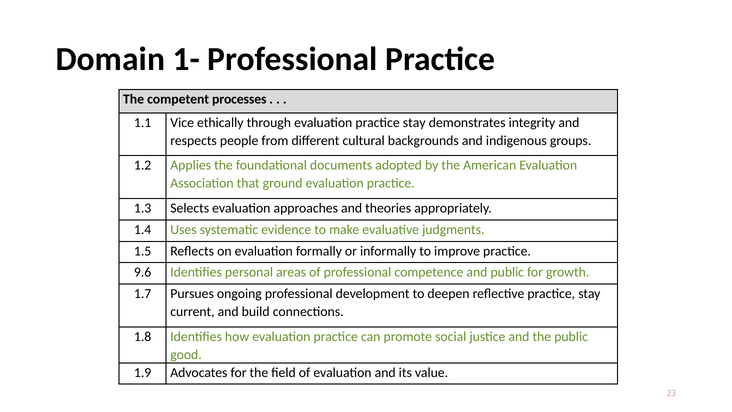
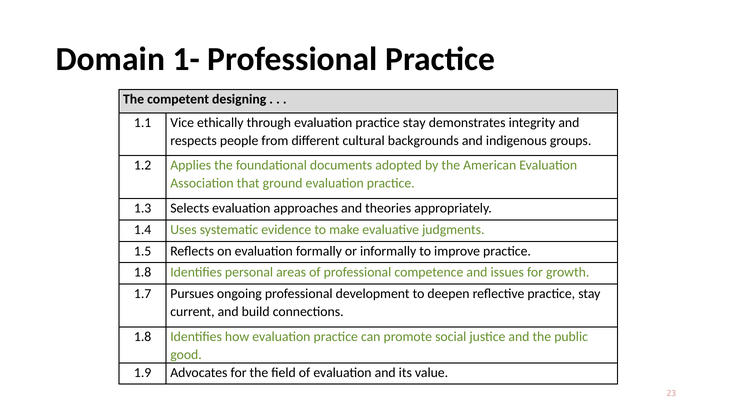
processes: processes -> designing (239, 99)
9.6: 9.6 -> 1.8 (143, 272)
and public: public -> issues (507, 272)
